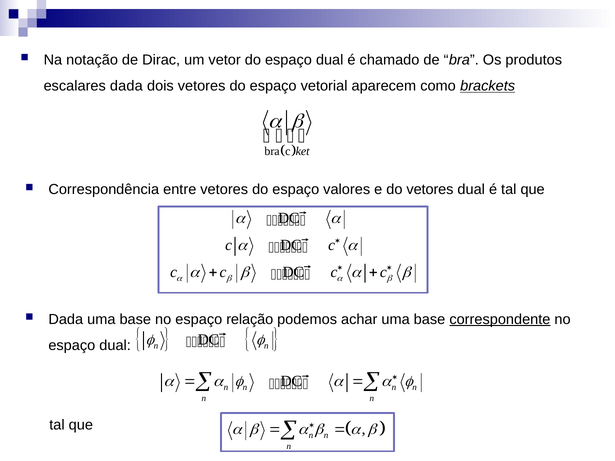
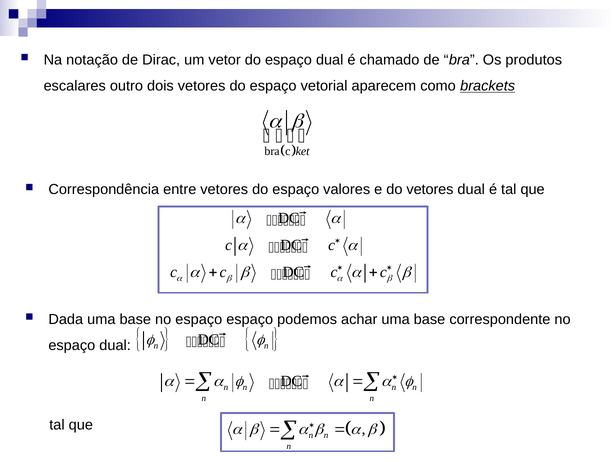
escalares dada: dada -> outro (126, 86)
espaço relação: relação -> espaço (250, 319)
correspondente underline: present -> none (500, 319)
